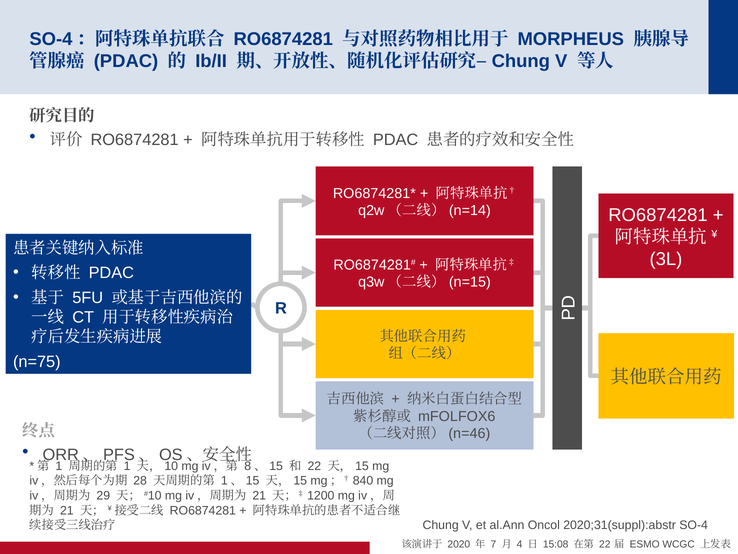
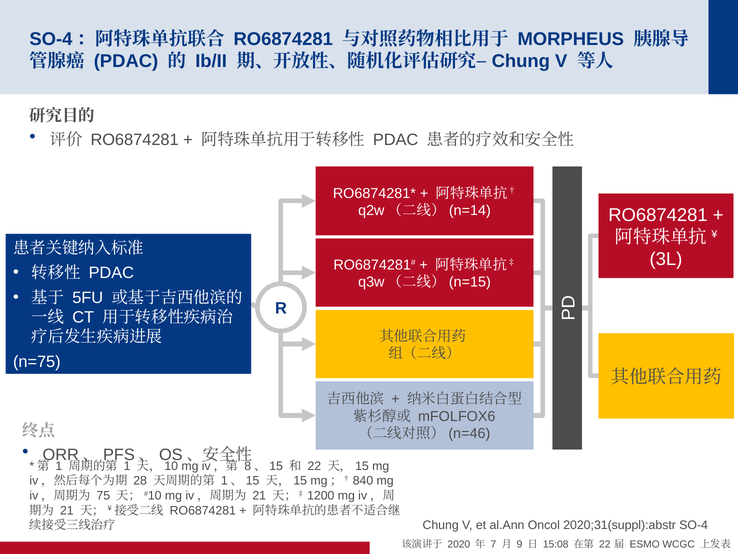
29: 29 -> 75 (103, 495)
4: 4 -> 9 (520, 544)
